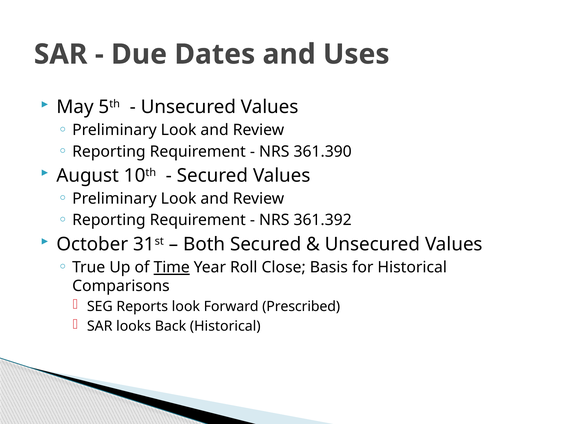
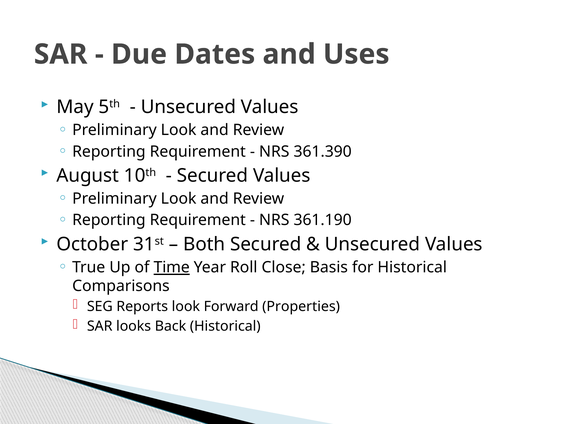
361.392: 361.392 -> 361.190 (323, 220)
Prescribed: Prescribed -> Properties (301, 306)
